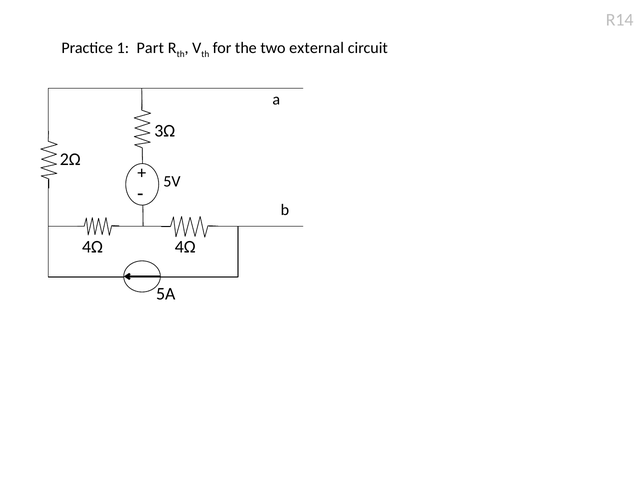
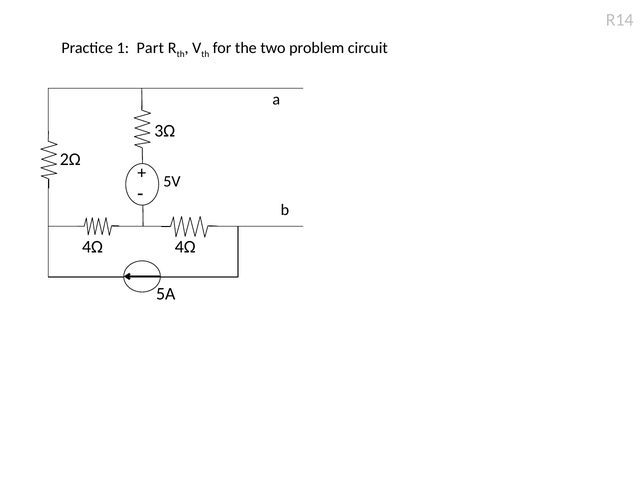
external: external -> problem (317, 48)
